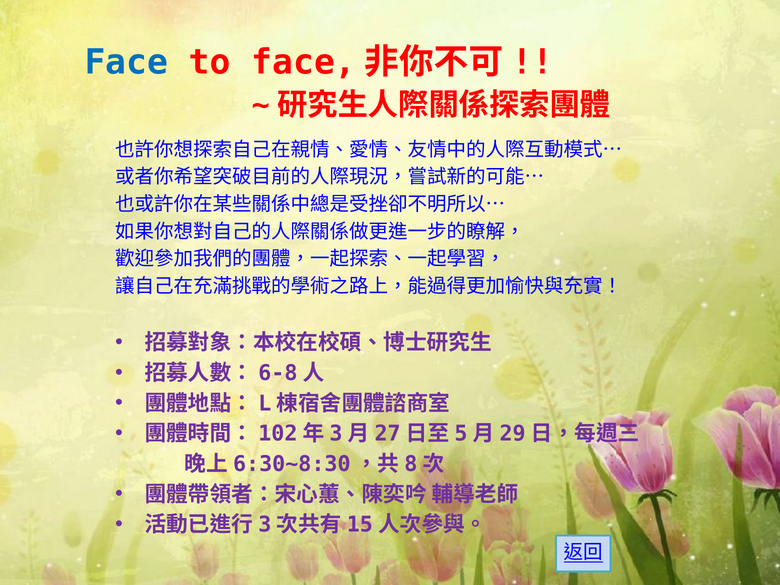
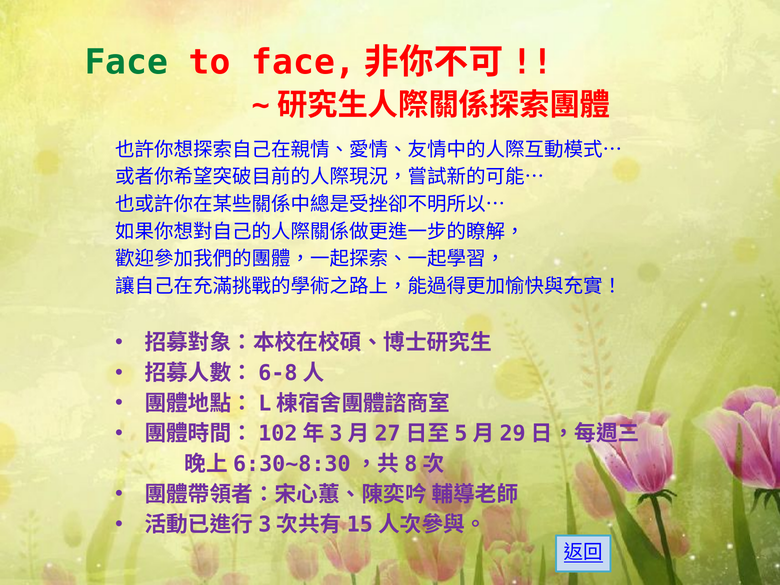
Face colour: blue -> green (126, 62)
